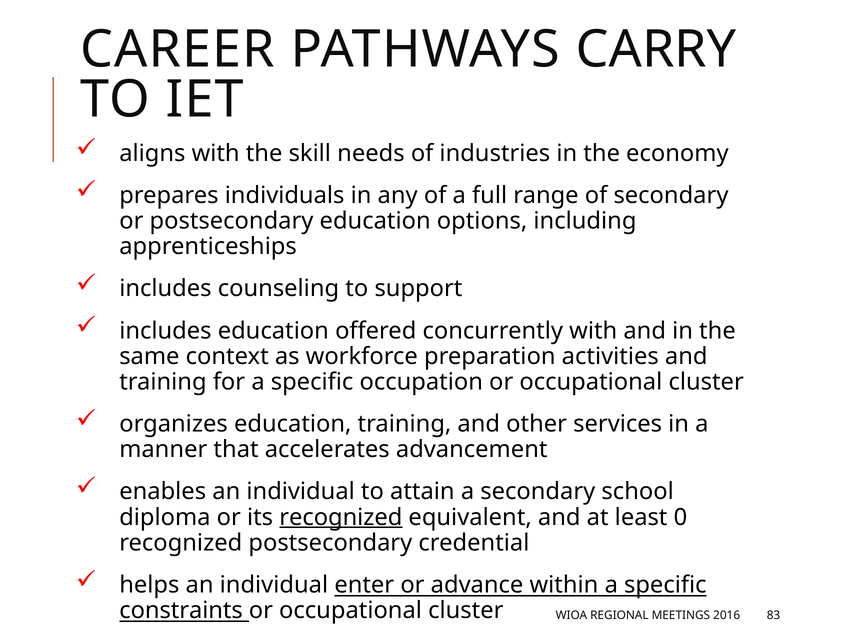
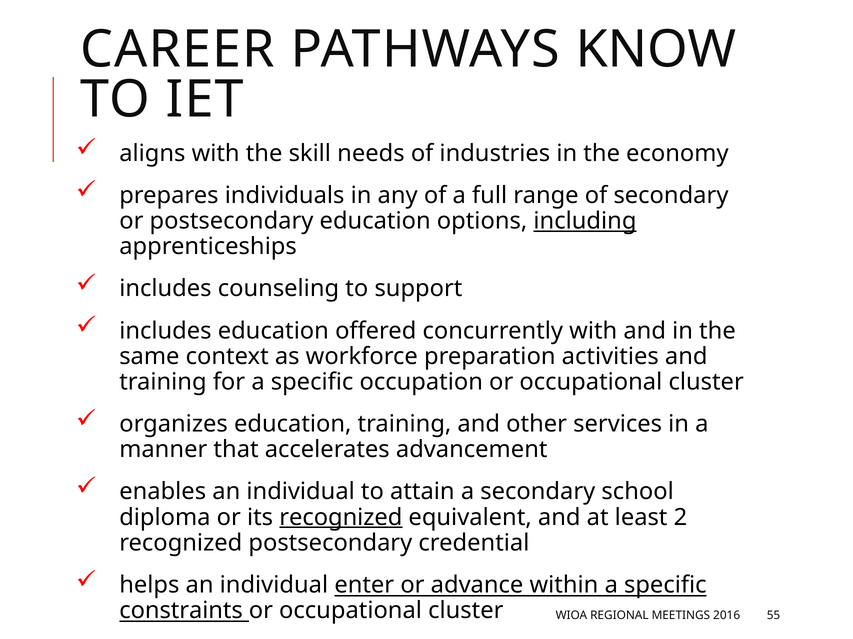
CARRY: CARRY -> KNOW (656, 50)
including underline: none -> present (585, 221)
0: 0 -> 2 (680, 518)
83: 83 -> 55 (774, 616)
